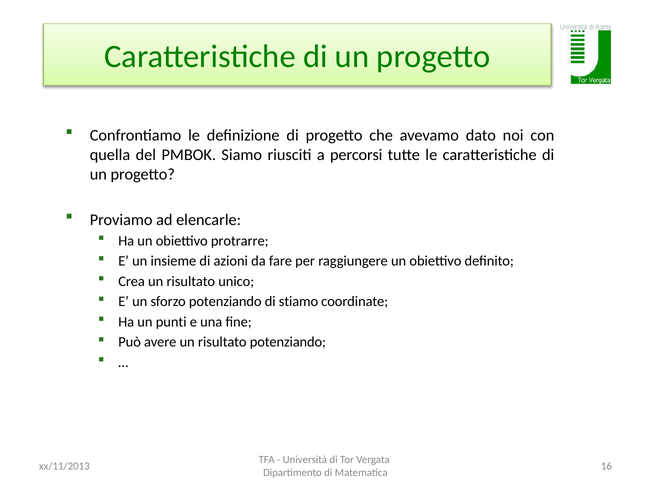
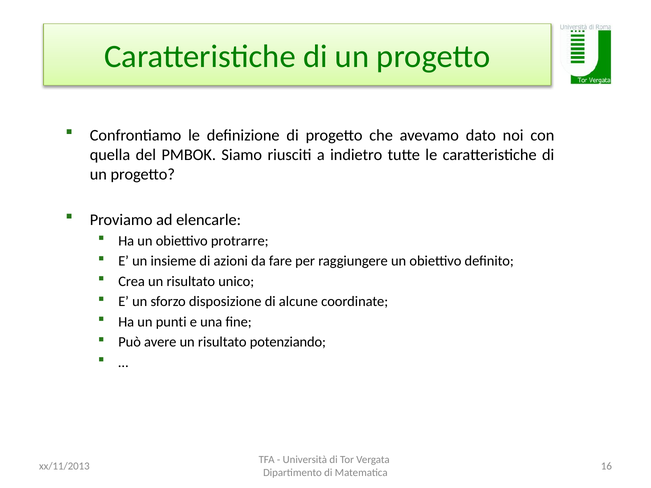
percorsi: percorsi -> indietro (356, 155)
sforzo potenziando: potenziando -> disposizione (225, 302)
stiamo: stiamo -> alcune (298, 302)
